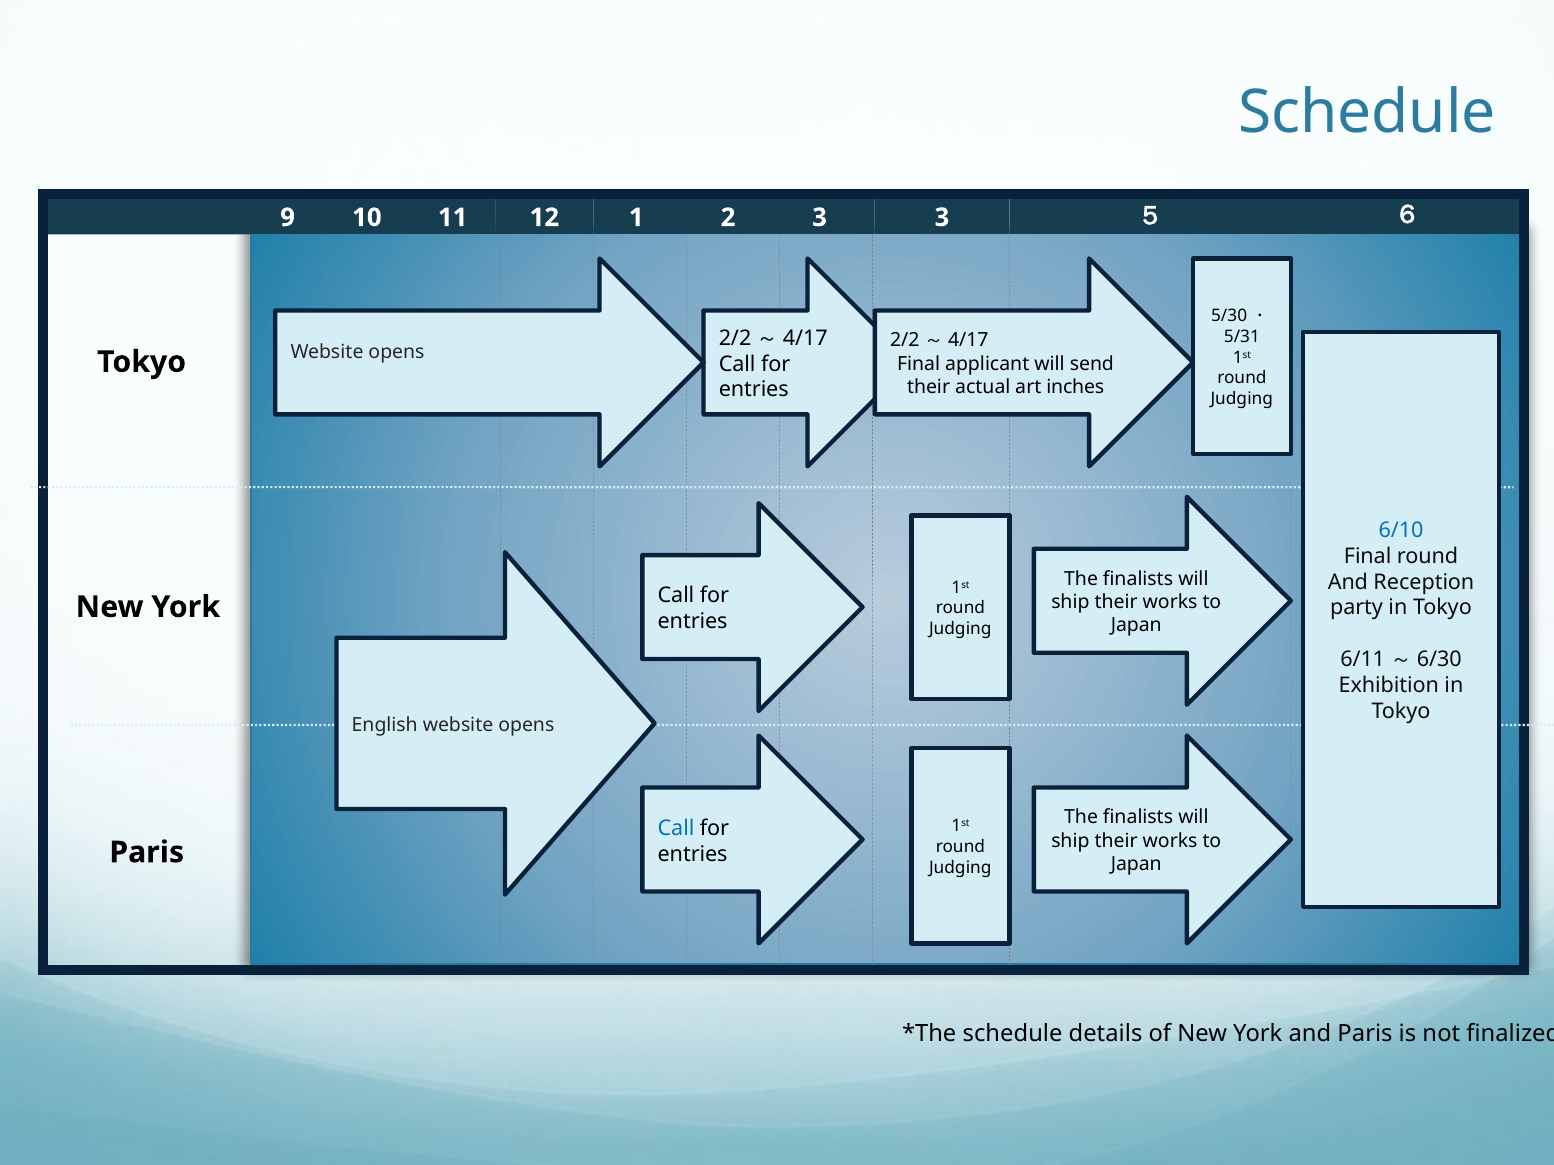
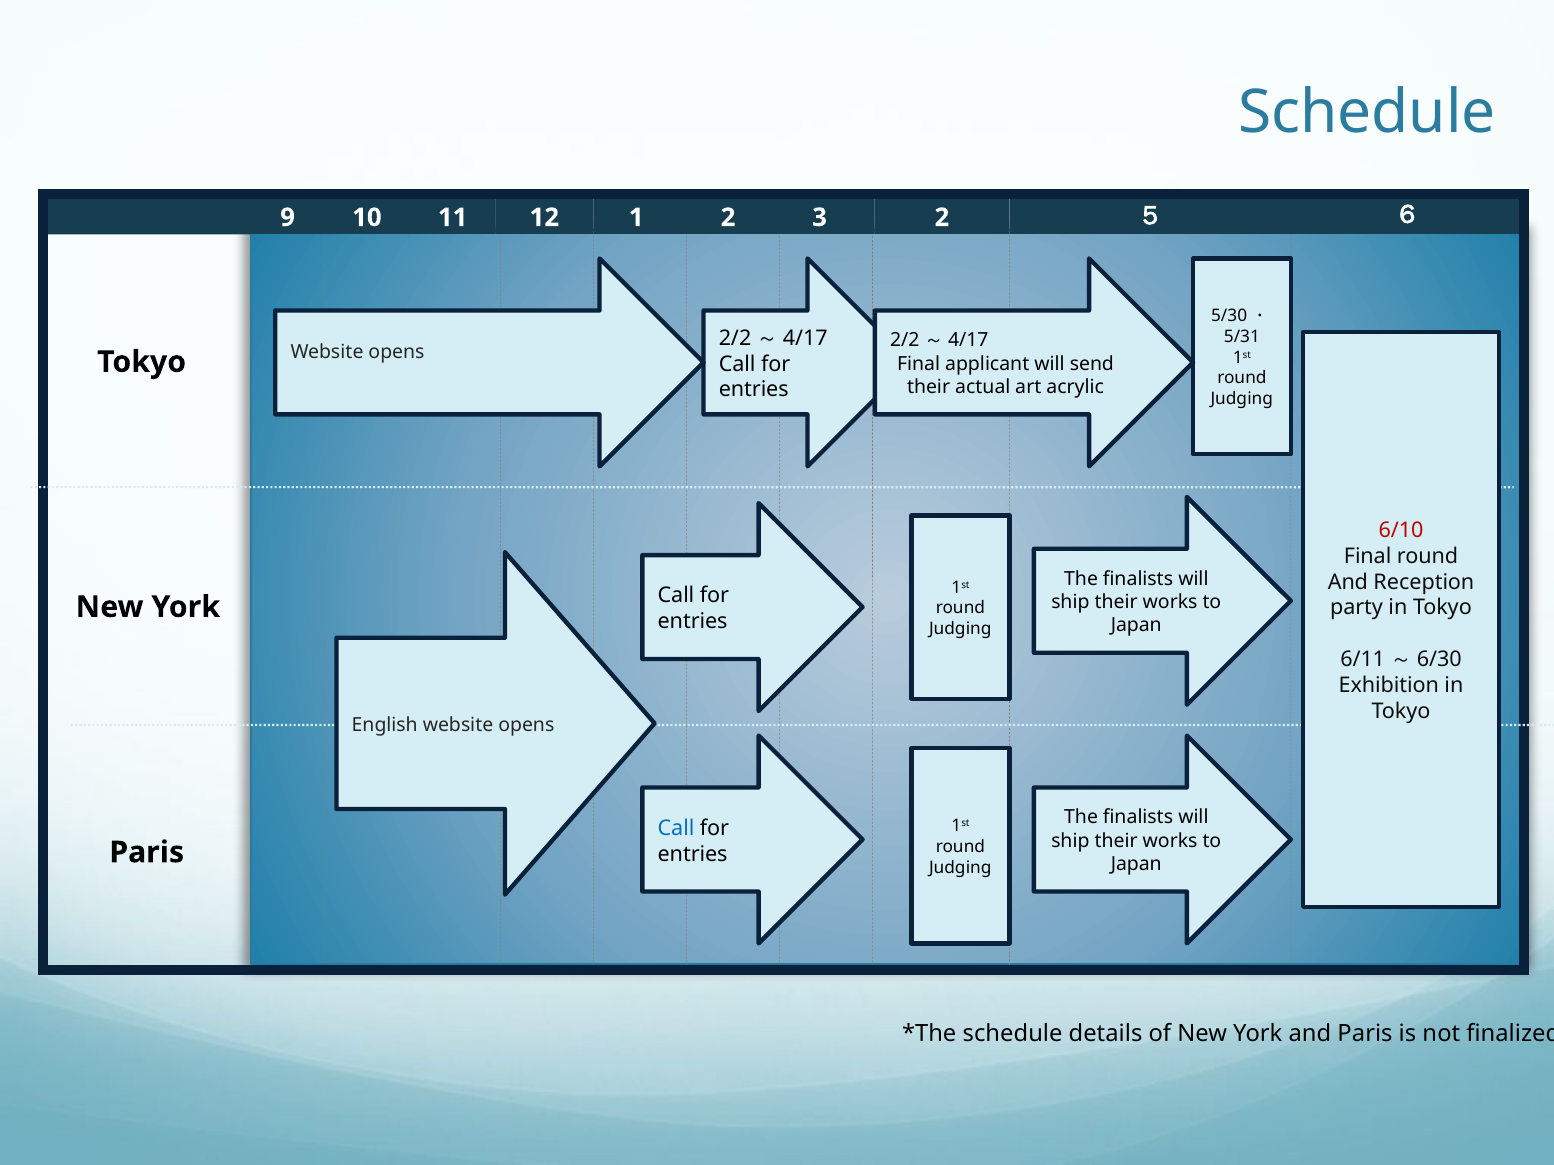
3 3: 3 -> 2 (942, 218)
inches: inches -> acrylic (1075, 387)
6/10 colour: blue -> red (1401, 530)
